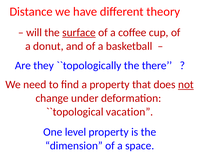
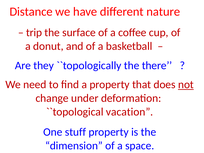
theory: theory -> nature (163, 12)
will: will -> trip (34, 33)
surface underline: present -> none (79, 33)
level: level -> stuff (75, 132)
